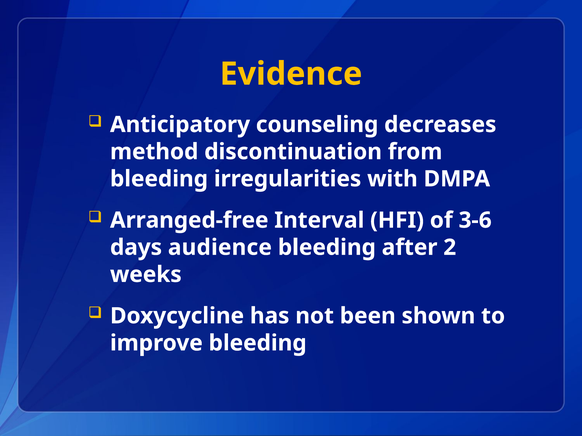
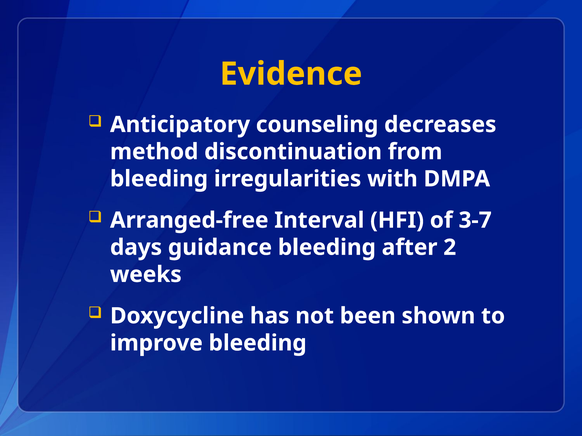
3-6: 3-6 -> 3-7 (475, 220)
audience: audience -> guidance (220, 248)
